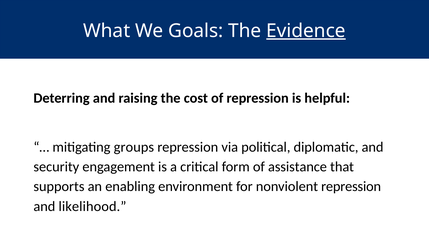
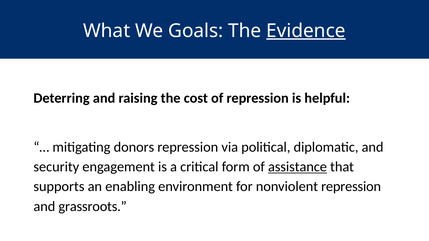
groups: groups -> donors (134, 147)
assistance underline: none -> present (297, 167)
likelihood: likelihood -> grassroots (93, 207)
